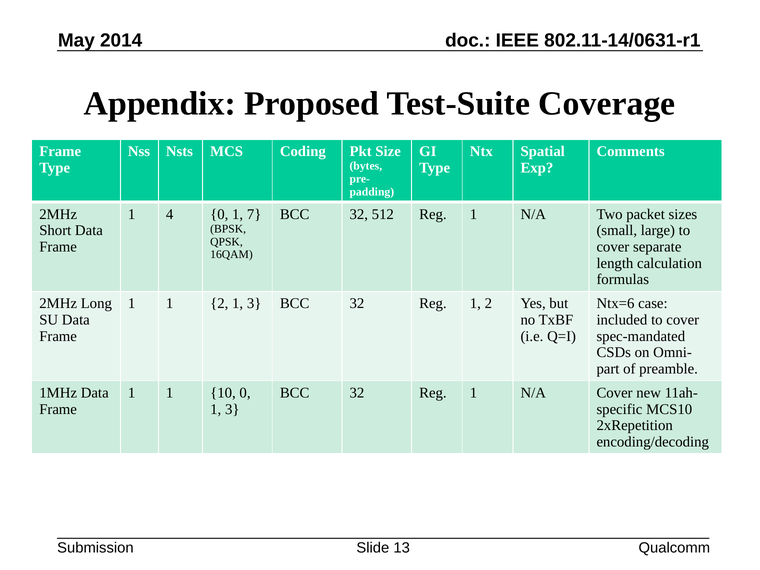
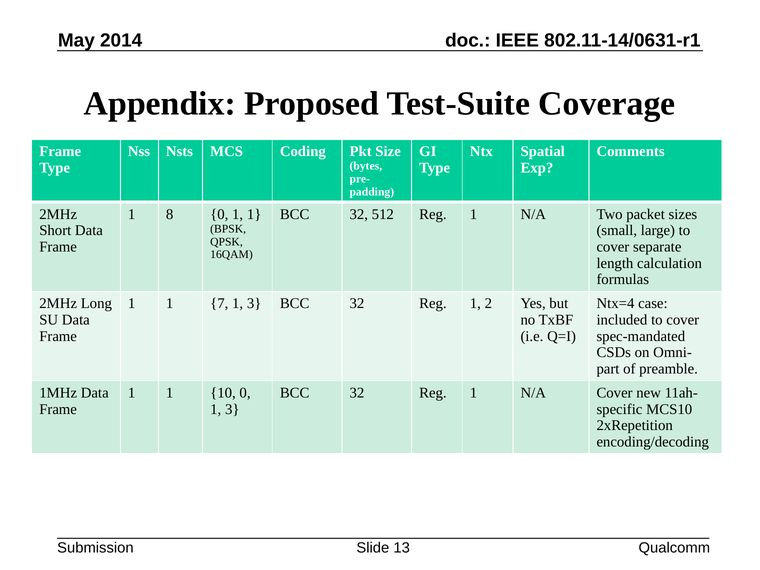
4: 4 -> 8 (170, 214)
0 1 7: 7 -> 1 (254, 214)
1 1 2: 2 -> 7 (219, 303)
Ntx=6: Ntx=6 -> Ntx=4 (615, 303)
